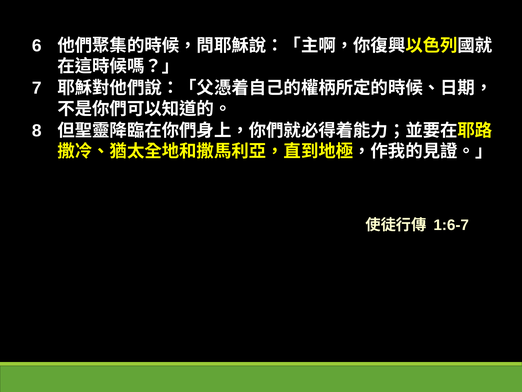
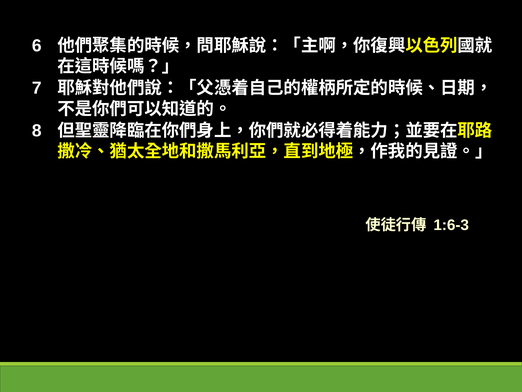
1:6-7: 1:6-7 -> 1:6-3 (451, 225)
